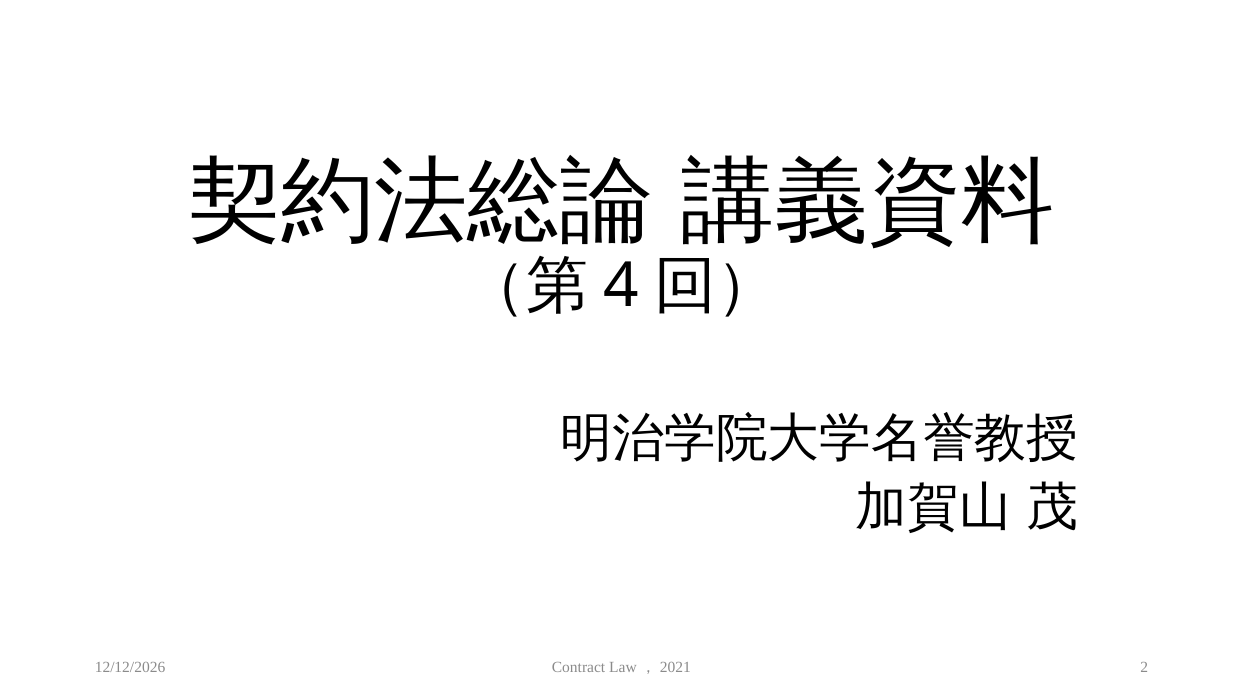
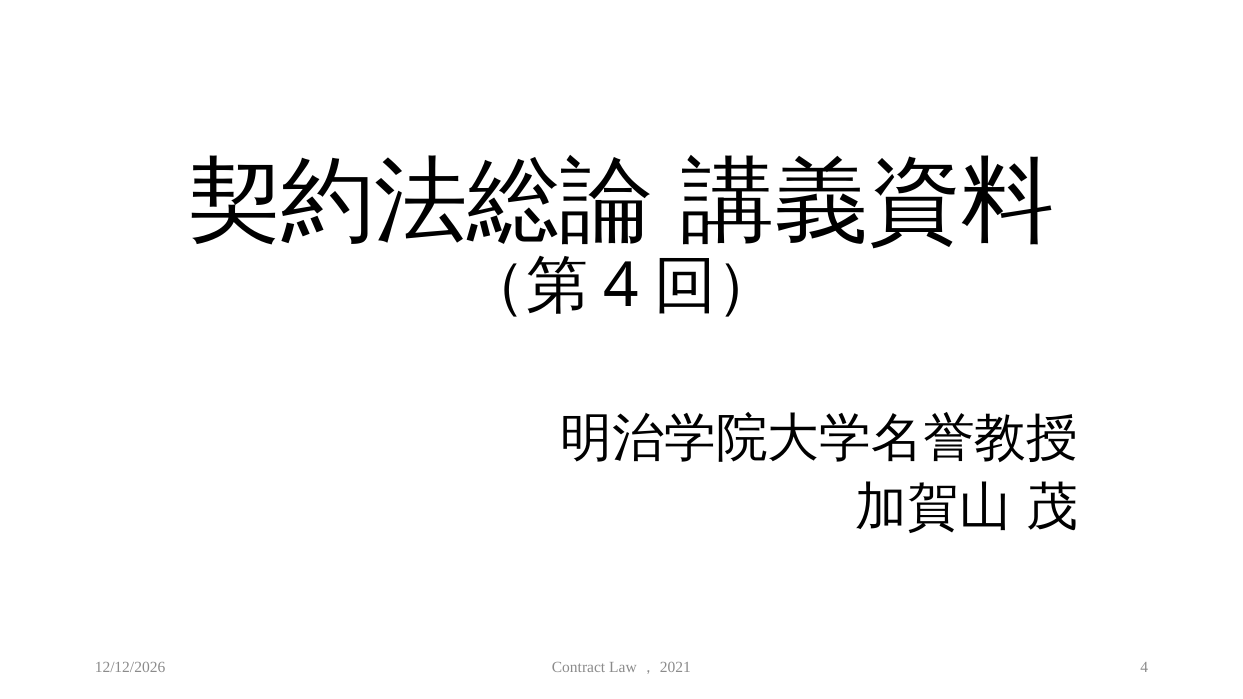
2: 2 -> 4 (1144, 668)
